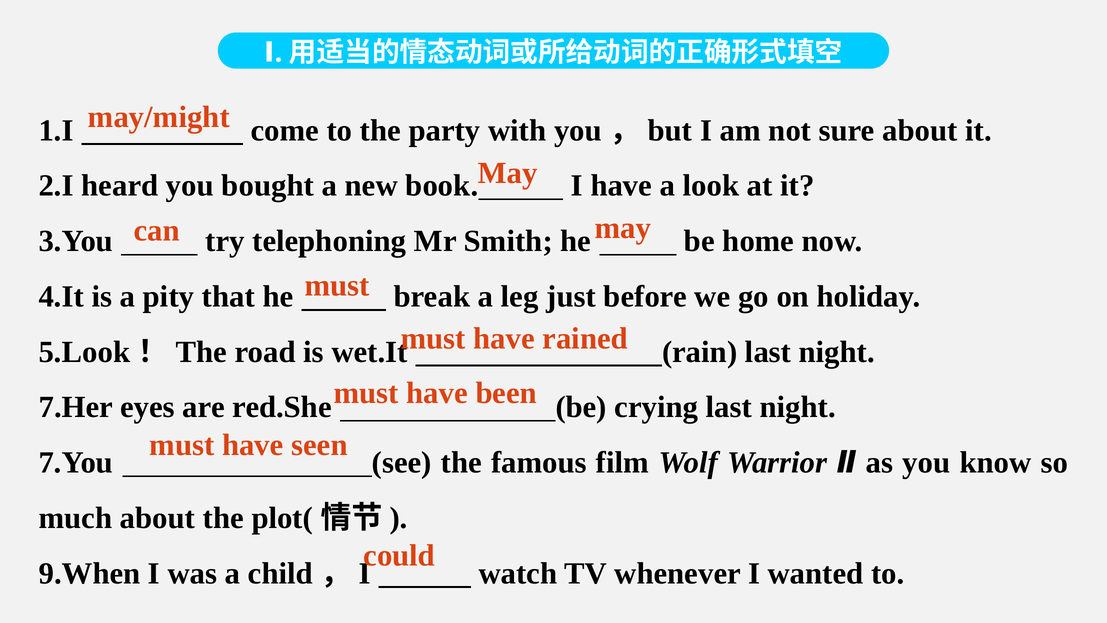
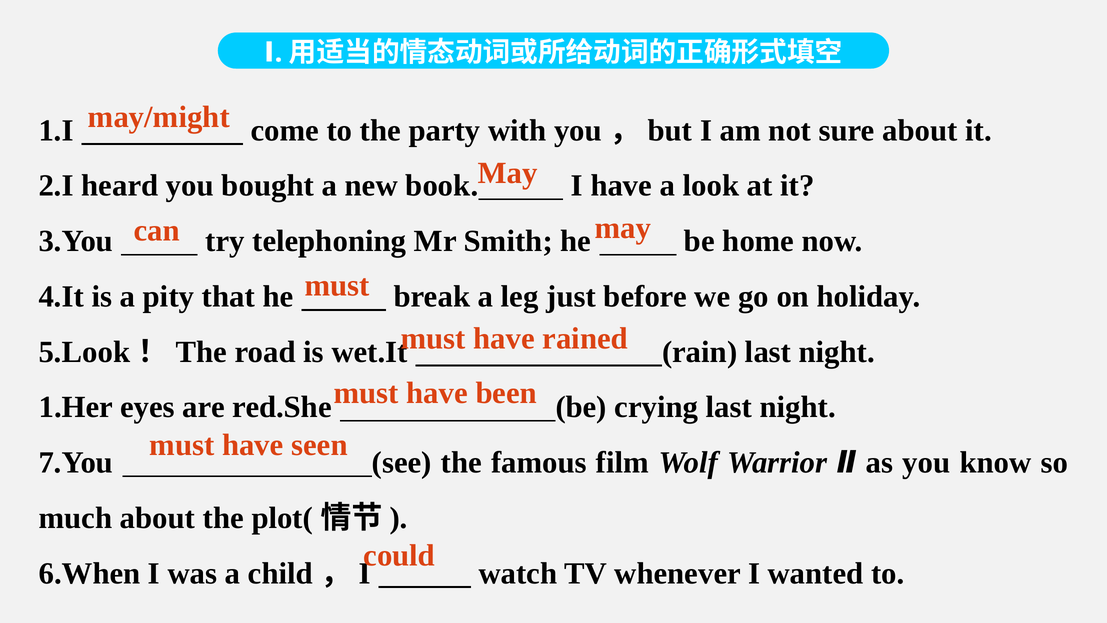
7.Her: 7.Her -> 1.Her (76, 407)
9.When: 9.When -> 6.When (90, 573)
